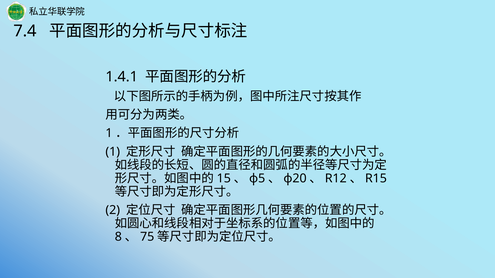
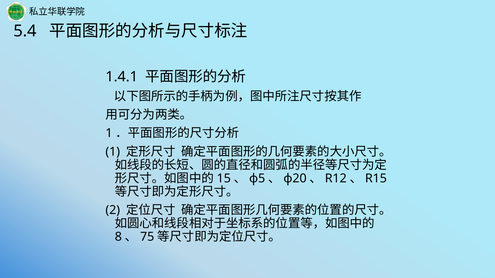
7.4: 7.4 -> 5.4 (25, 31)
